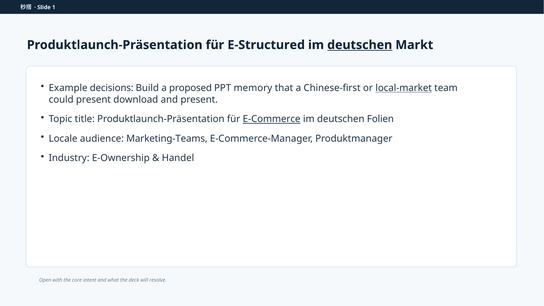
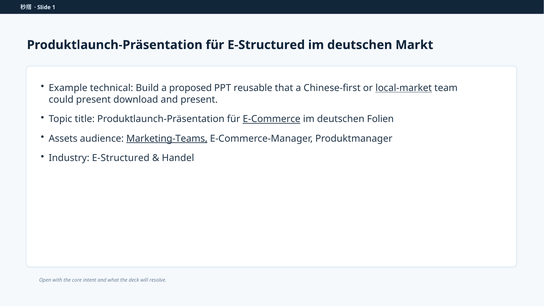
deutschen underline: present -> none (360, 45)
decisions: decisions -> technical (112, 88)
memory: memory -> reusable (253, 88)
Locale: Locale -> Assets (63, 139)
Marketing-Teams underline: none -> present (167, 139)
Industry E-Ownership: E-Ownership -> E-Structured (121, 158)
